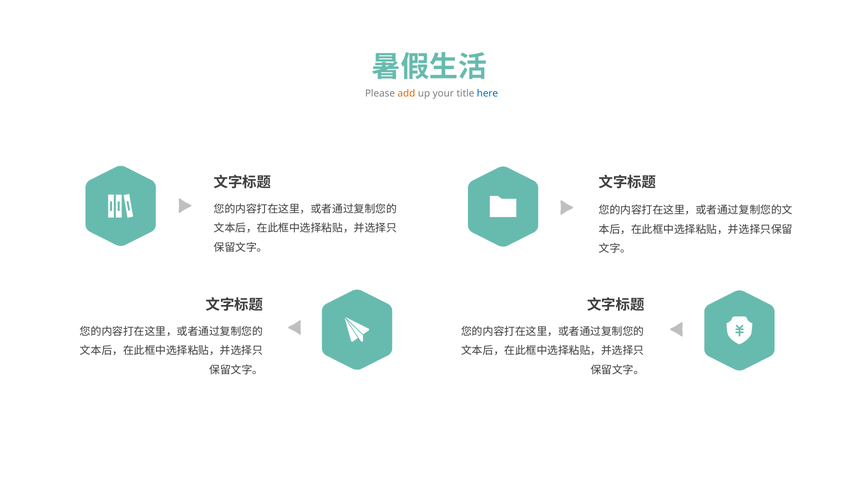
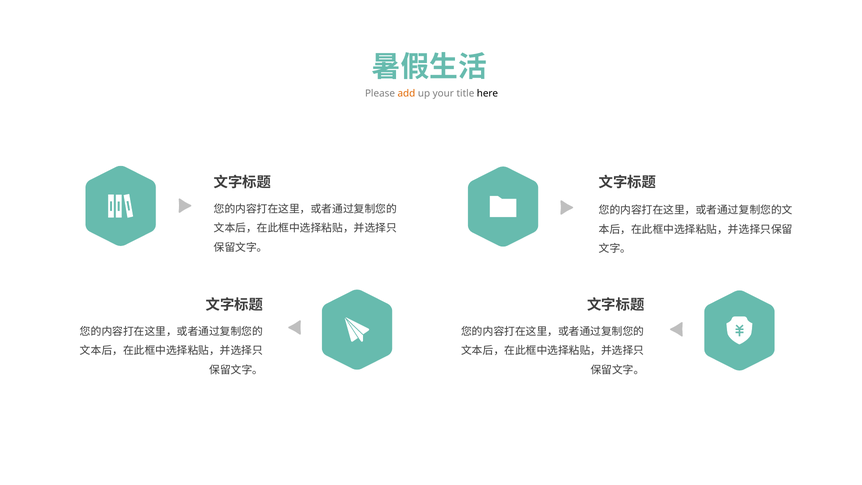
here colour: blue -> black (487, 93)
